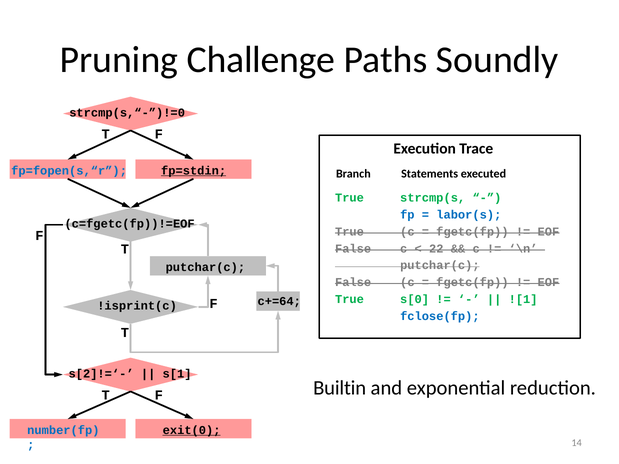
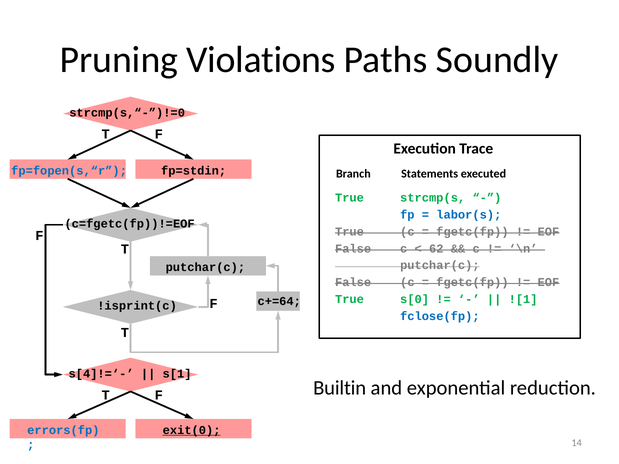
Challenge: Challenge -> Violations (261, 60)
fp=stdin underline: present -> none (194, 171)
22: 22 -> 62 (436, 249)
s[2]!=‘-: s[2]!=‘- -> s[4]!=‘- (101, 374)
number(fp: number(fp -> errors(fp (63, 430)
